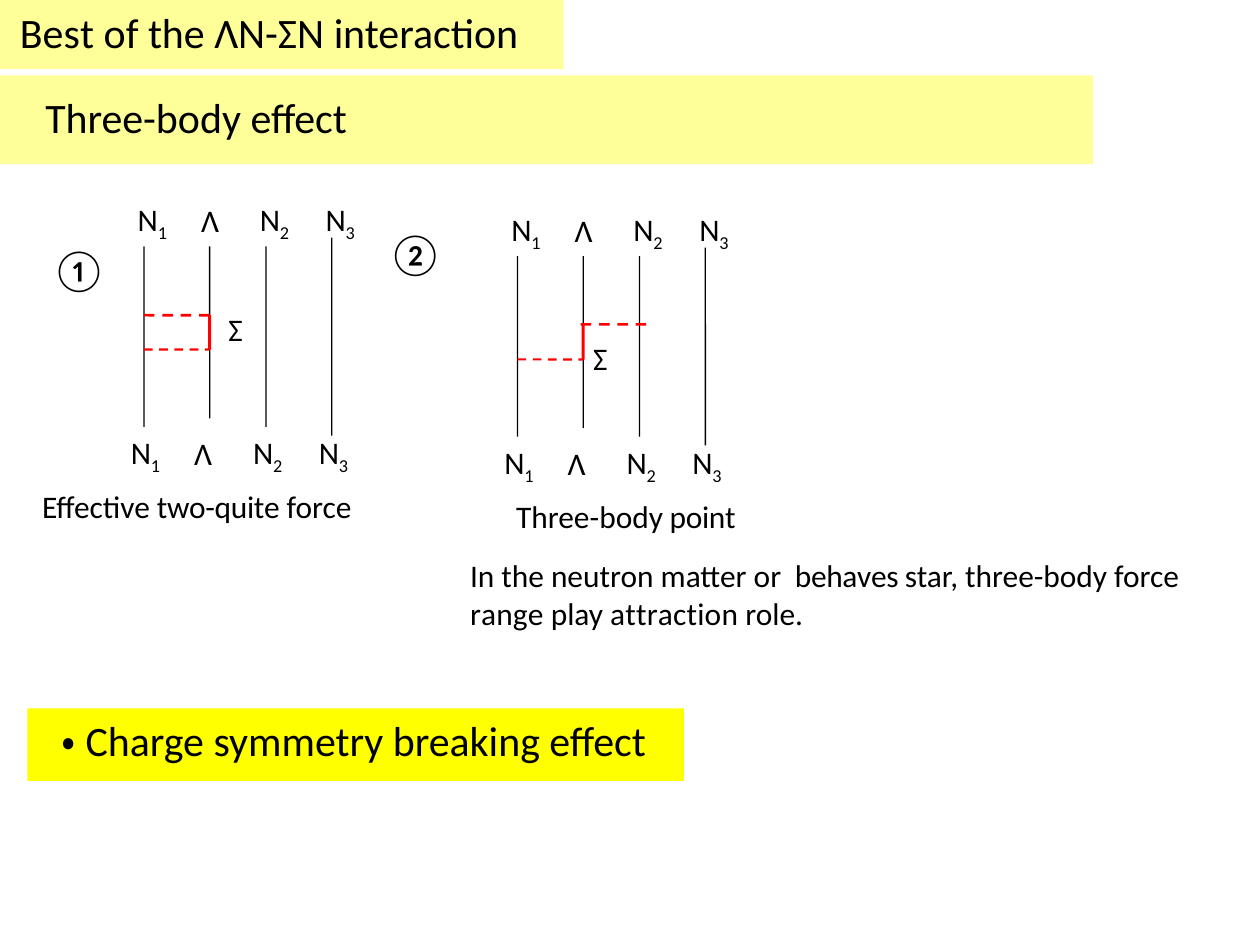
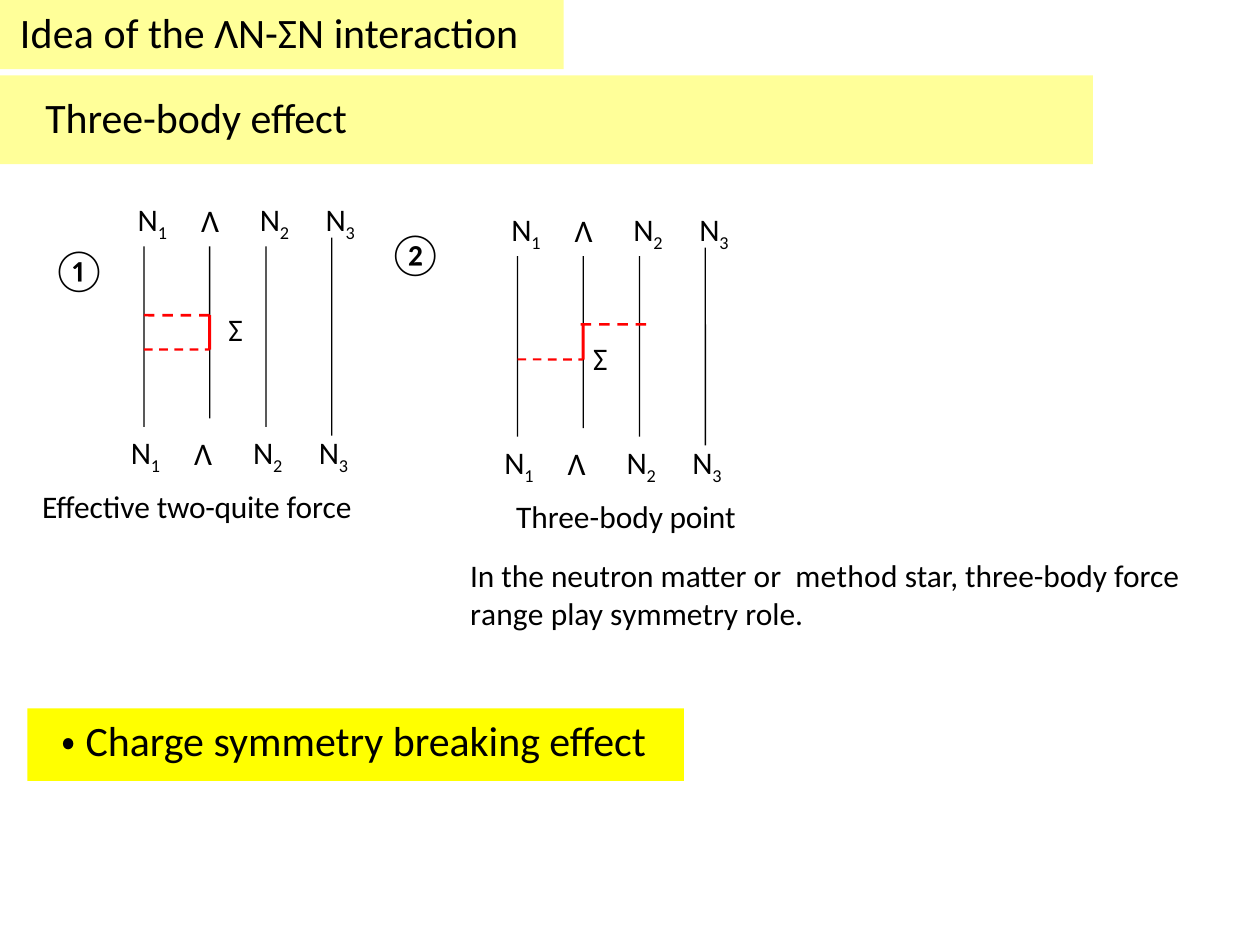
Best: Best -> Idea (57, 34)
behaves: behaves -> method (846, 577)
play attraction: attraction -> symmetry (674, 615)
